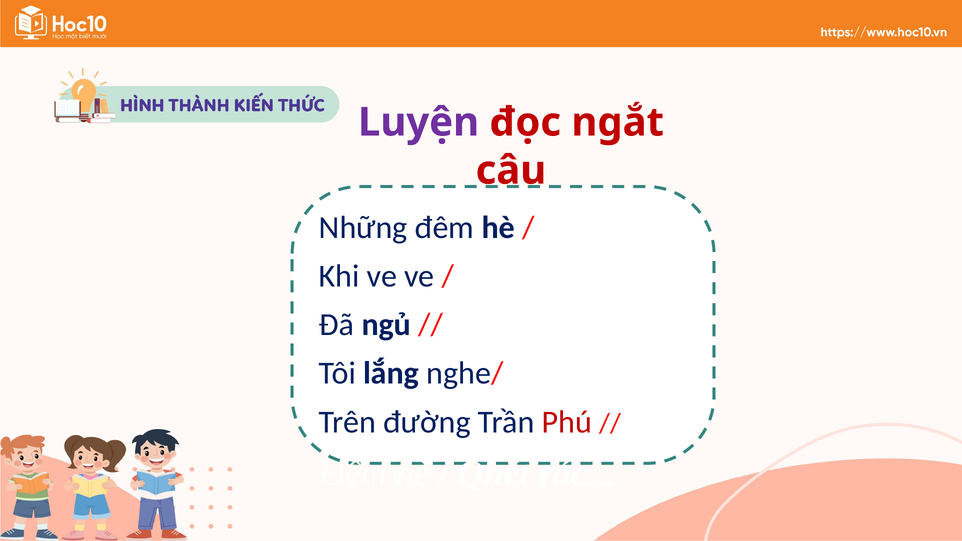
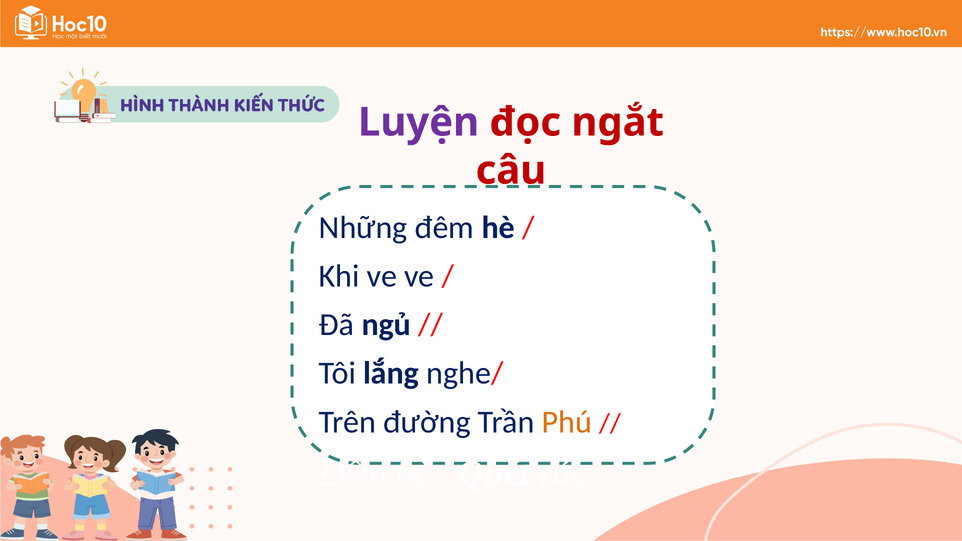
Phú colour: red -> orange (567, 422)
